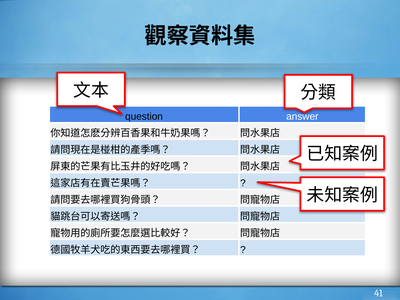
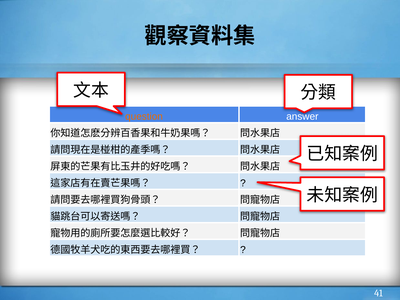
question colour: black -> orange (144, 116)
